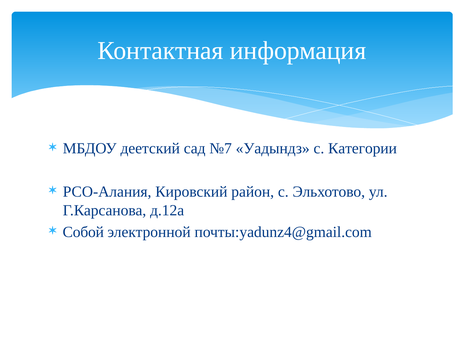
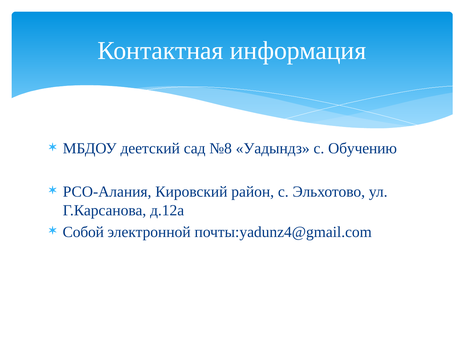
№7: №7 -> №8 (221, 148)
Категории: Категории -> Обучению (363, 148)
